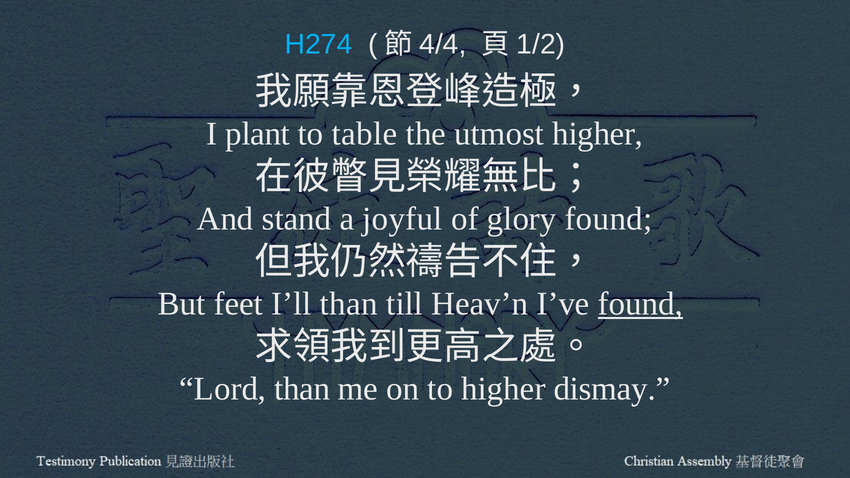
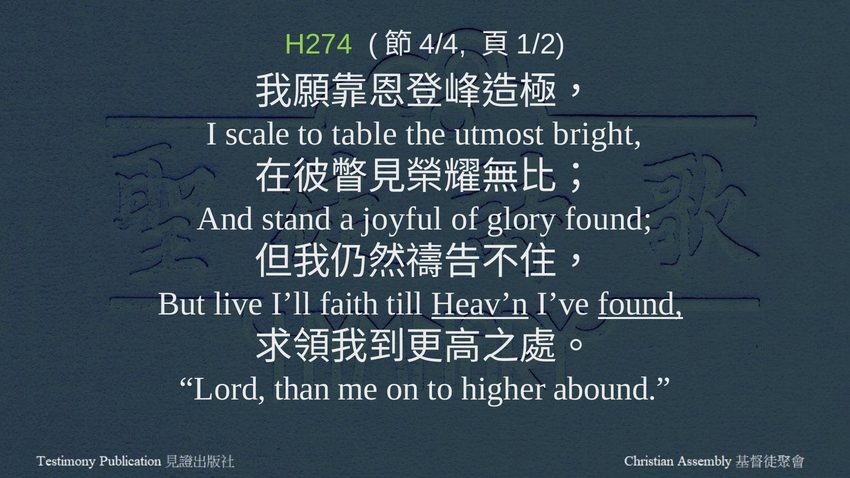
H274 colour: light blue -> light green (319, 44)
plant: plant -> scale (258, 134)
utmost higher: higher -> bright (597, 134)
feet: feet -> live (238, 304)
I’ll than: than -> faith (349, 304)
Heav’n underline: none -> present (480, 304)
dismay: dismay -> abound (612, 389)
